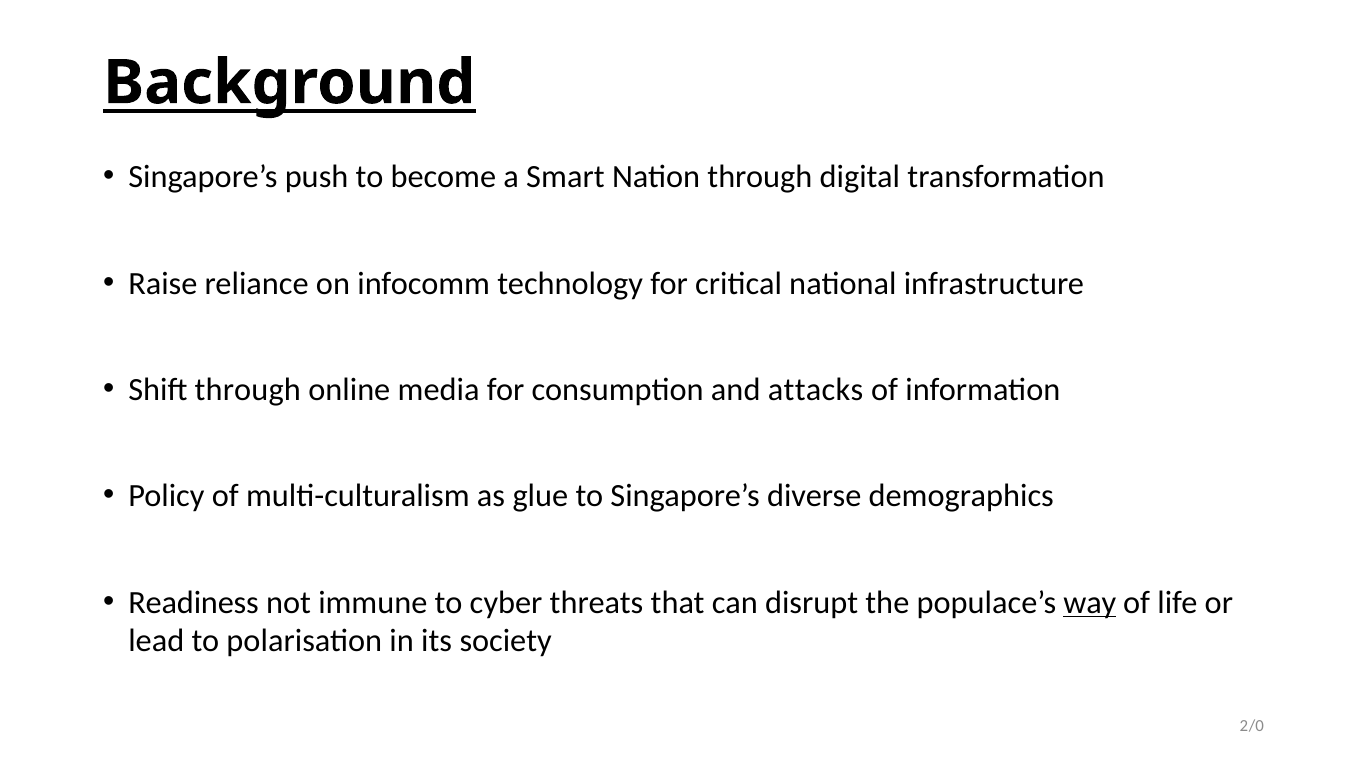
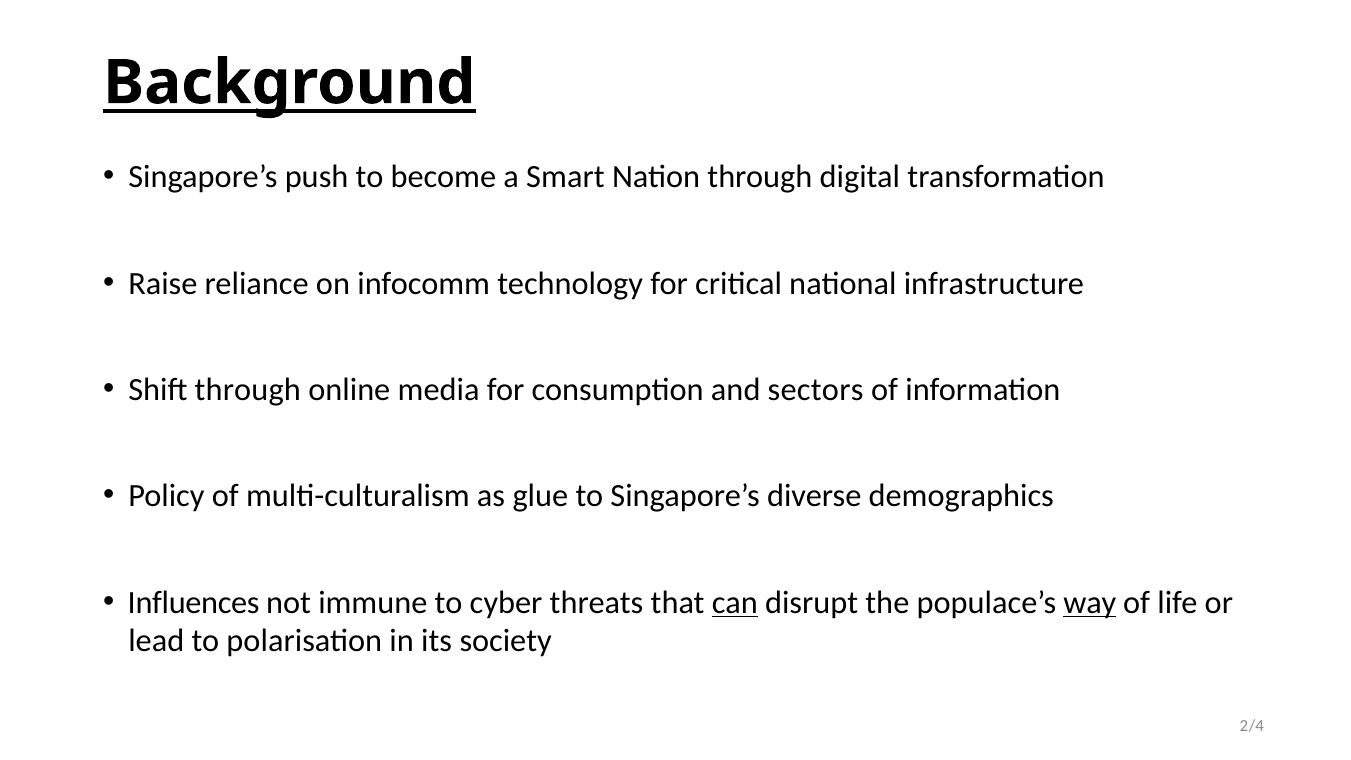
attacks: attacks -> sectors (816, 390)
Readiness: Readiness -> Influences (194, 603)
can underline: none -> present (735, 603)
/0: /0 -> /4 (1256, 726)
